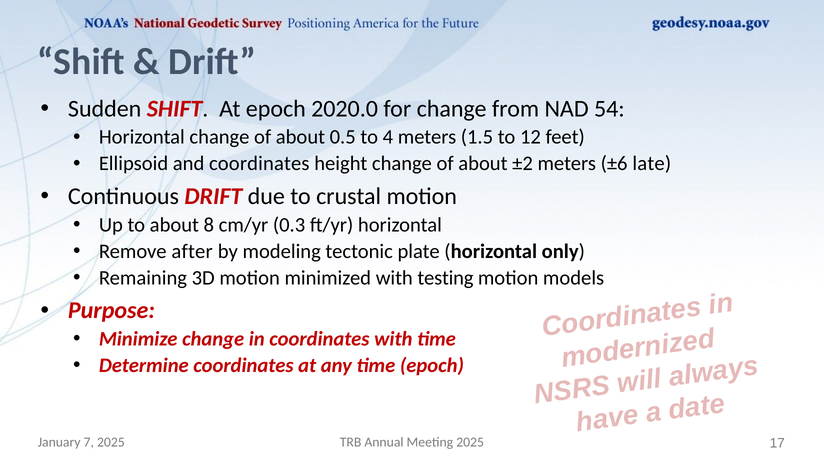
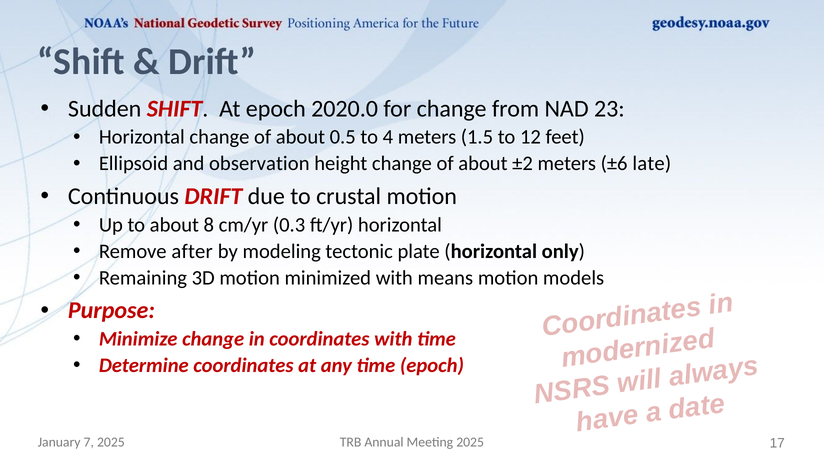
54: 54 -> 23 (609, 109)
and coordinates: coordinates -> observation (259, 164)
testing: testing -> means (445, 278)
